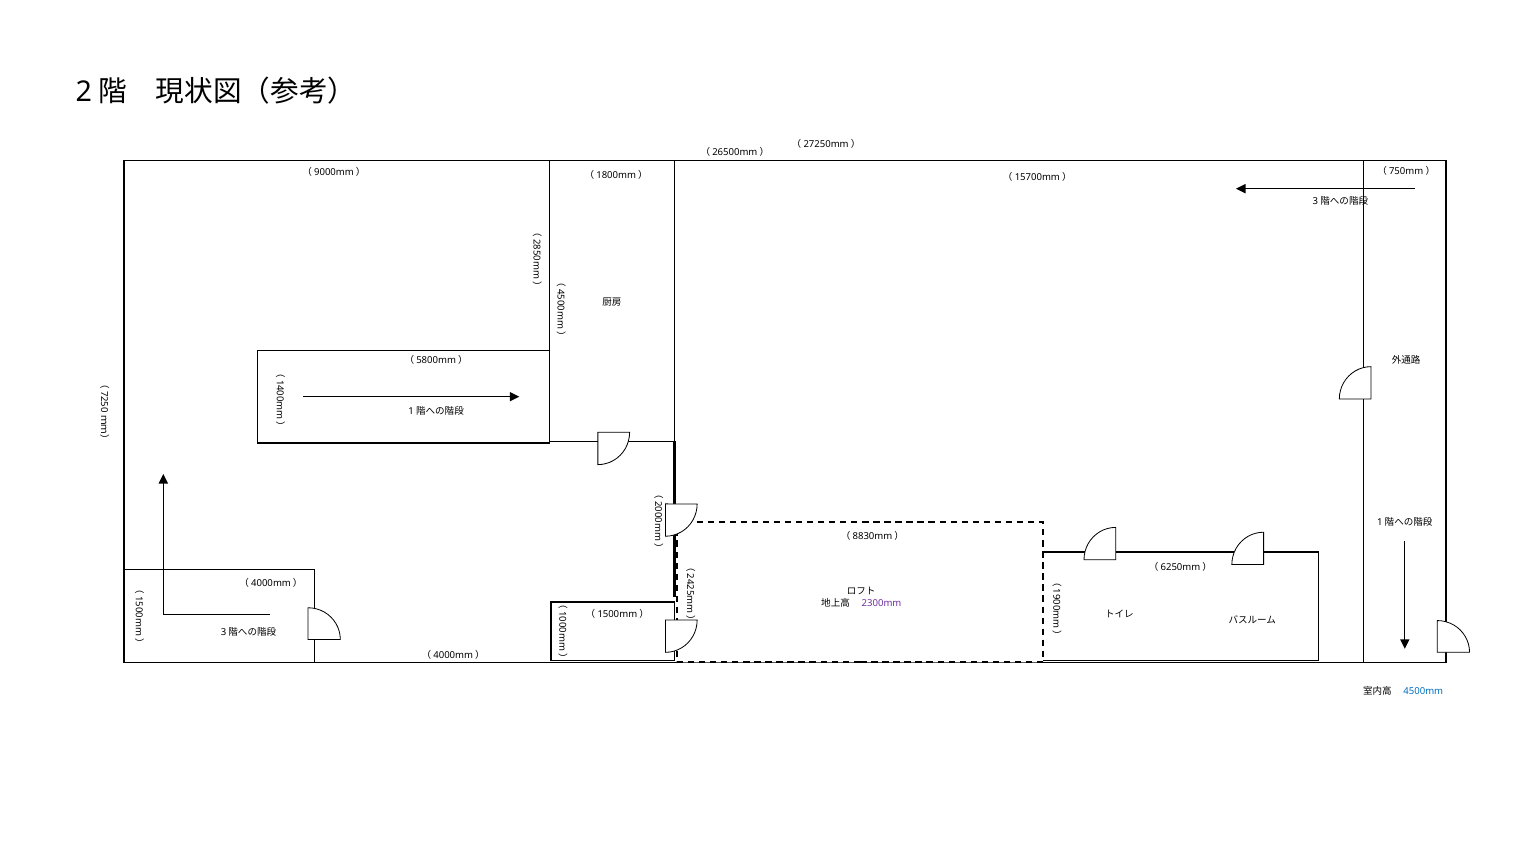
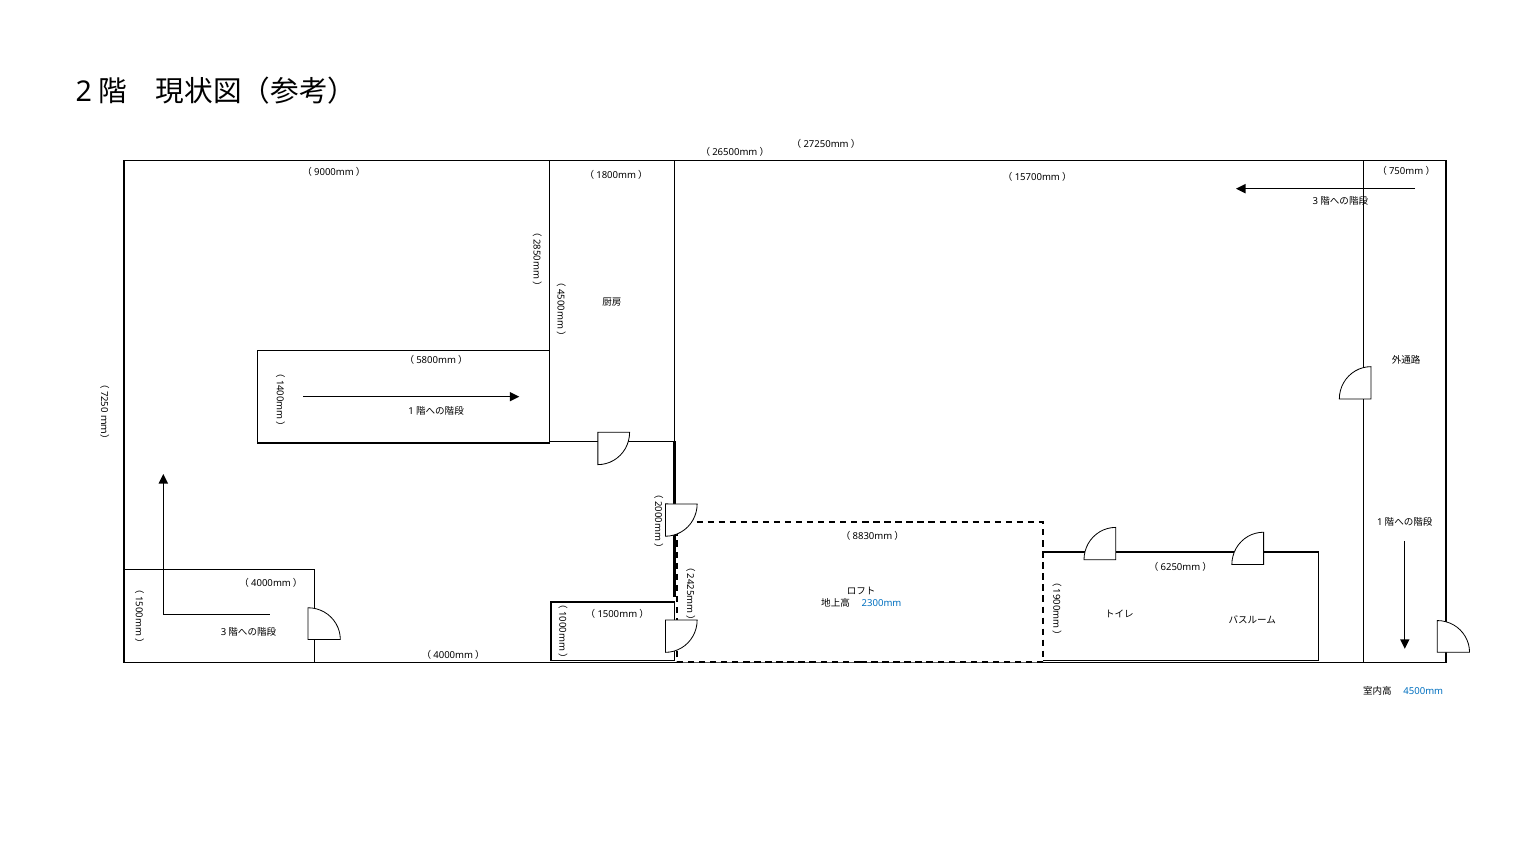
2300mm colour: purple -> blue (882, 603)
